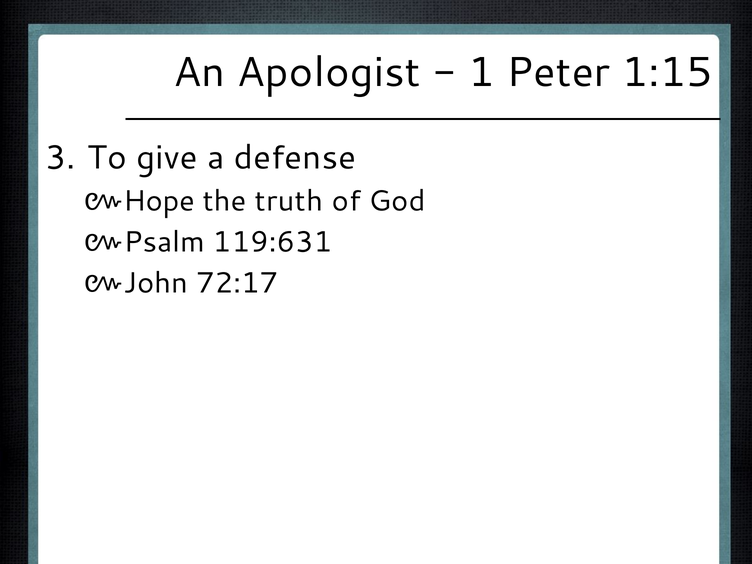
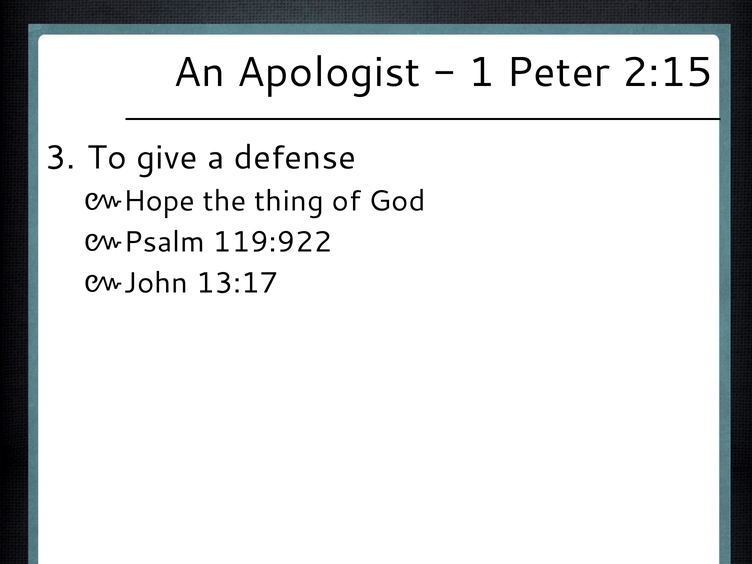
1:15: 1:15 -> 2:15 (667, 72)
truth: truth -> thing (289, 201)
119:631: 119:631 -> 119:922 (273, 242)
72:17: 72:17 -> 13:17 (237, 283)
